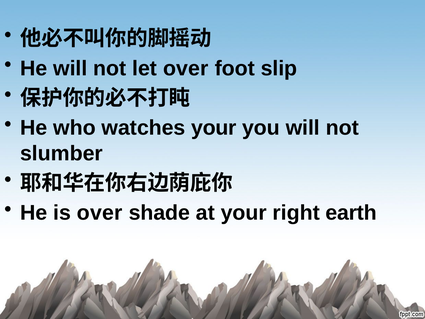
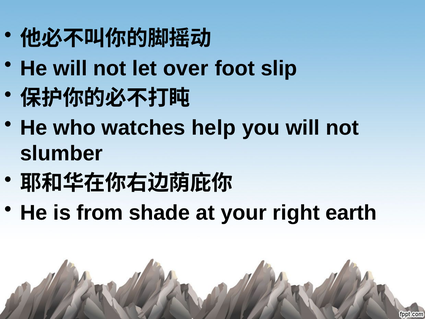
watches your: your -> help (214, 128)
is over: over -> from (100, 213)
